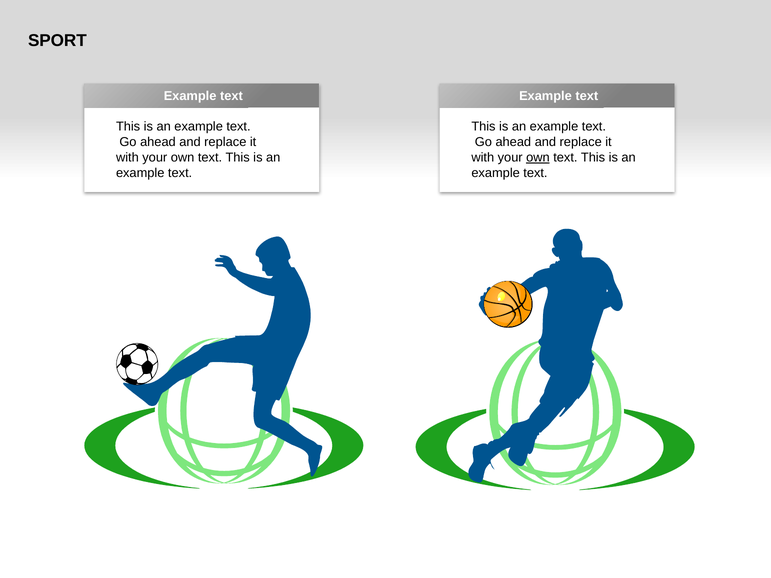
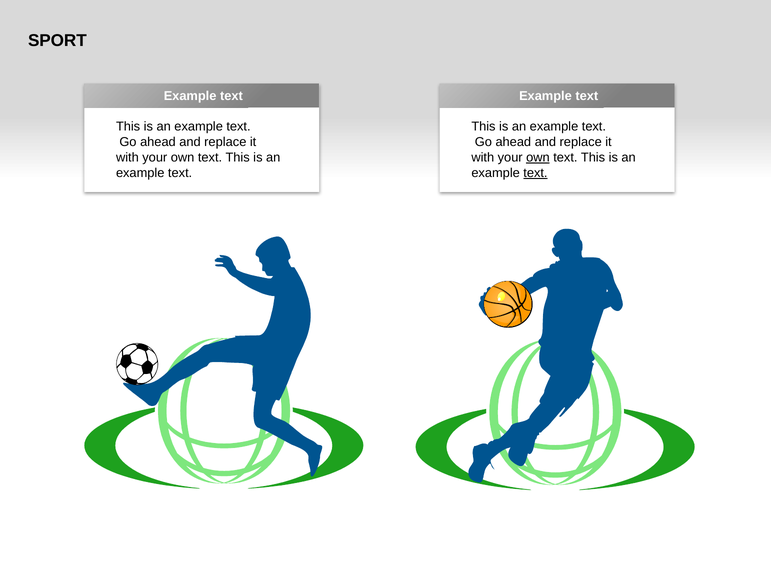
text underline: none -> present (535, 173)
